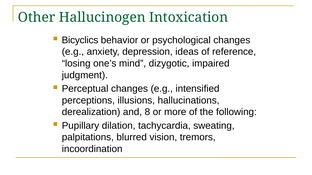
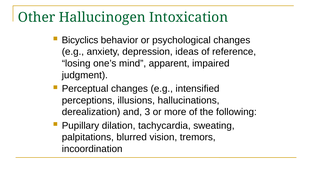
dizygotic: dizygotic -> apparent (169, 64)
8: 8 -> 3 (147, 112)
